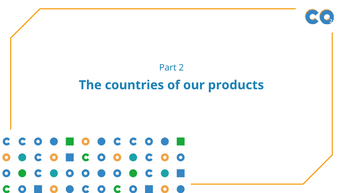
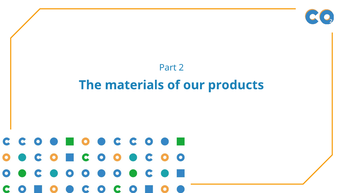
countries: countries -> materials (134, 85)
